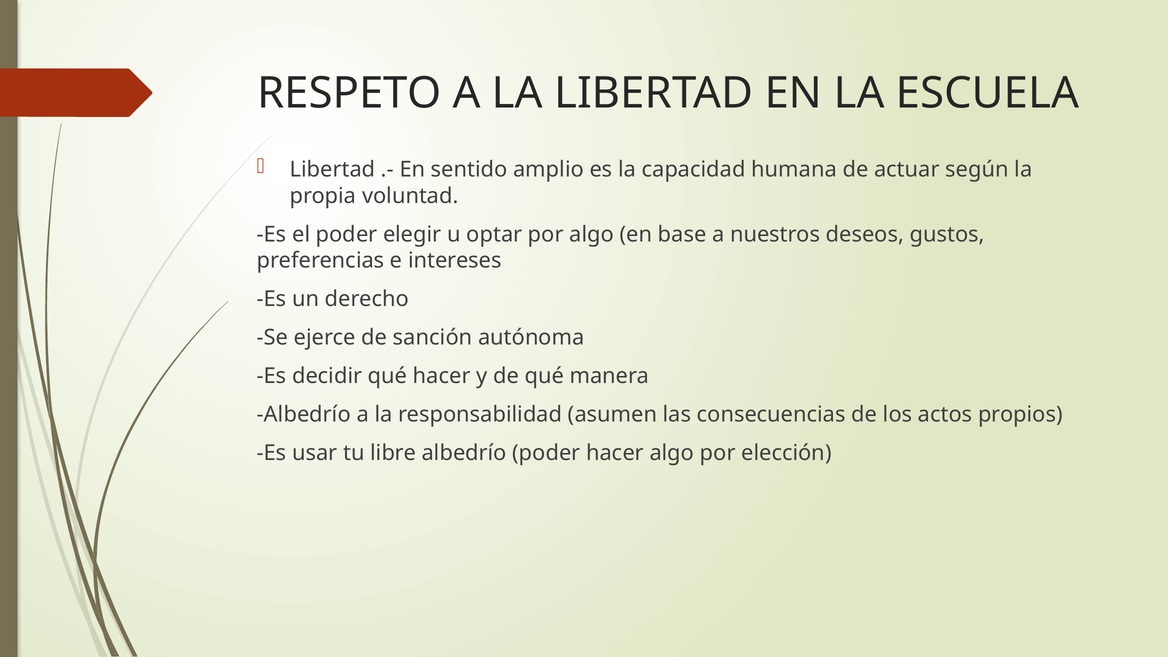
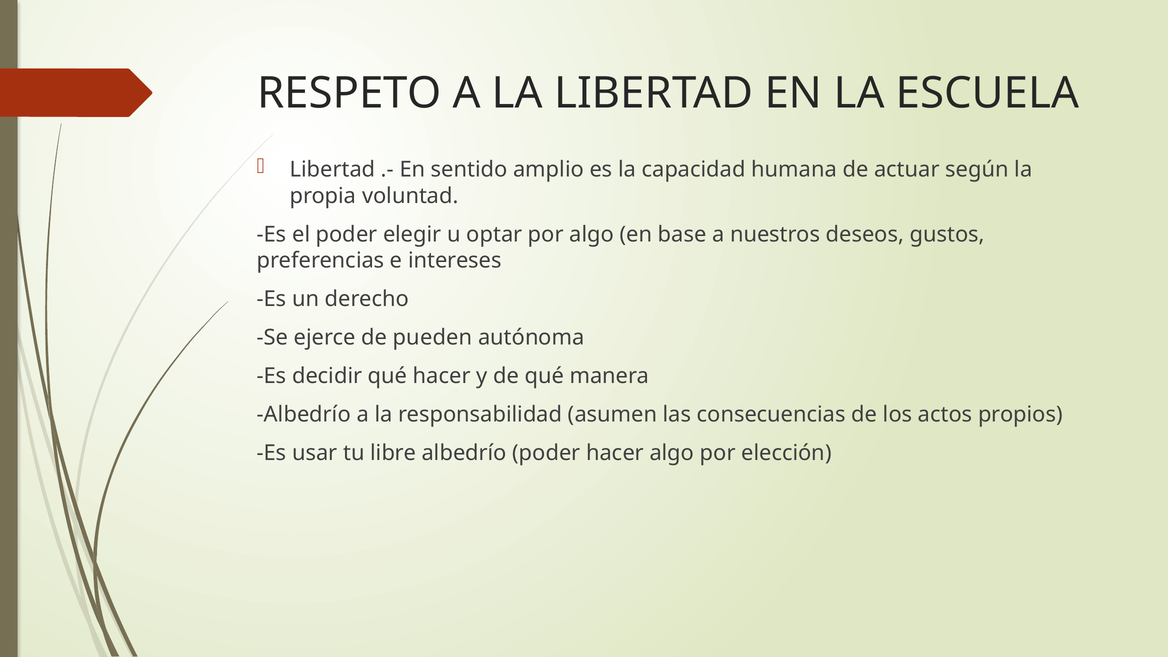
sanción: sanción -> pueden (433, 338)
